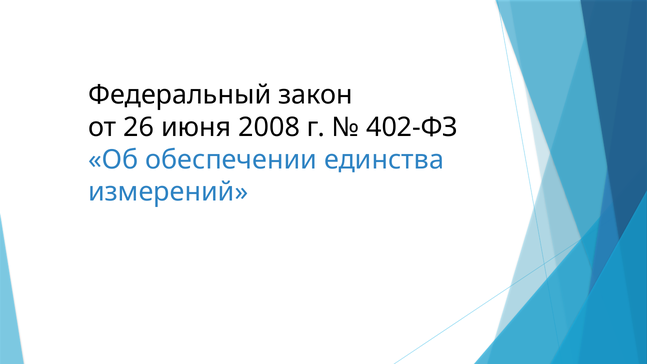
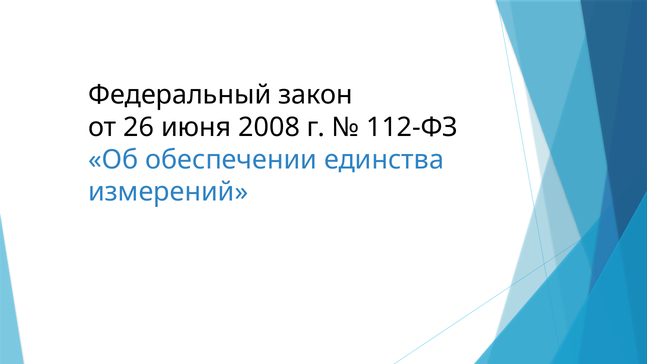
402-ФЗ: 402-ФЗ -> 112-ФЗ (412, 127)
